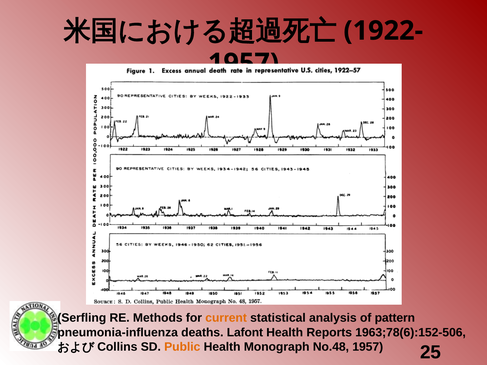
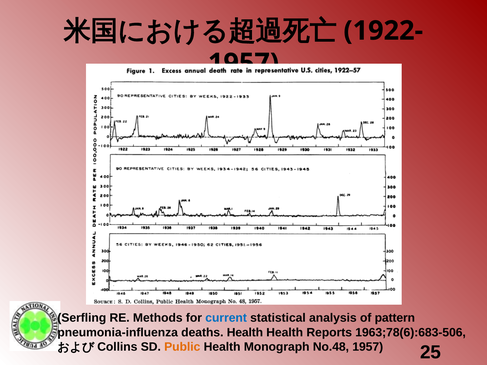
current colour: orange -> blue (226, 318)
deaths Lafont: Lafont -> Health (245, 333)
1963;78(6):152-506: 1963;78(6):152-506 -> 1963;78(6):683-506 (411, 333)
